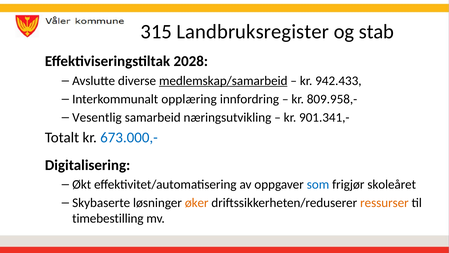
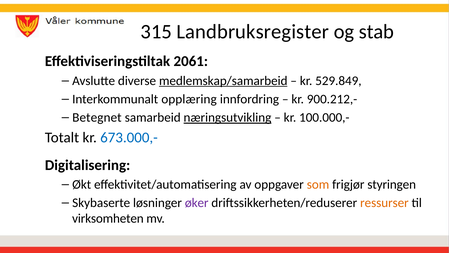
2028: 2028 -> 2061 (191, 61)
942.433: 942.433 -> 529.849 (338, 81)
809.958,-: 809.958,- -> 900.212,- (332, 99)
Vesentlig: Vesentlig -> Betegnet (97, 117)
næringsutvikling underline: none -> present (227, 117)
901.341,-: 901.341,- -> 100.000,- (324, 117)
som colour: blue -> orange (318, 184)
skoleåret: skoleåret -> styringen (392, 184)
øker colour: orange -> purple (197, 202)
timebestilling: timebestilling -> virksomheten (108, 218)
